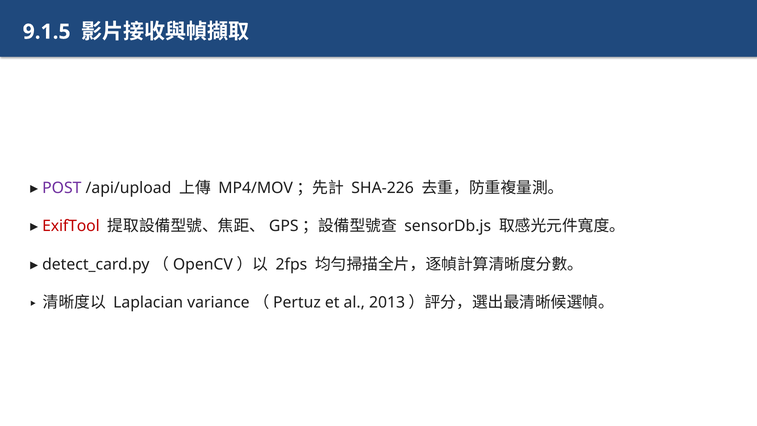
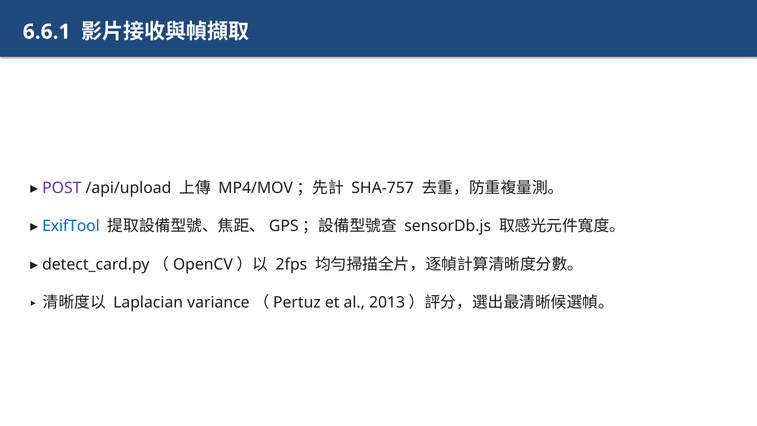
9.1.5: 9.1.5 -> 6.6.1 (47, 32)
SHA-226: SHA-226 -> SHA-757 (383, 188)
ExifTool colour: red -> blue (71, 226)
